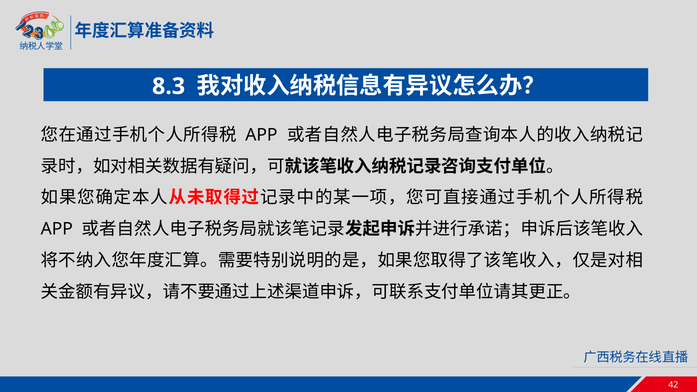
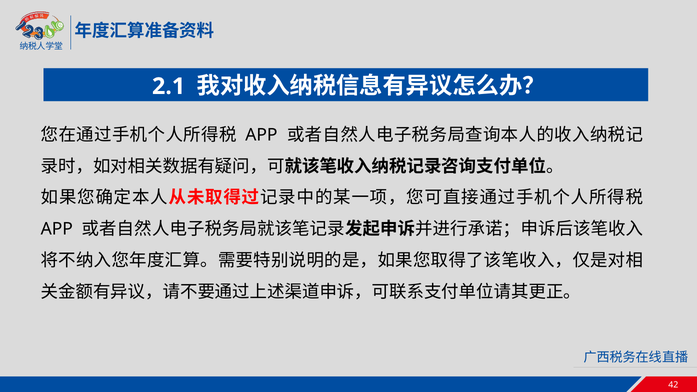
8.3: 8.3 -> 2.1 (169, 86)
